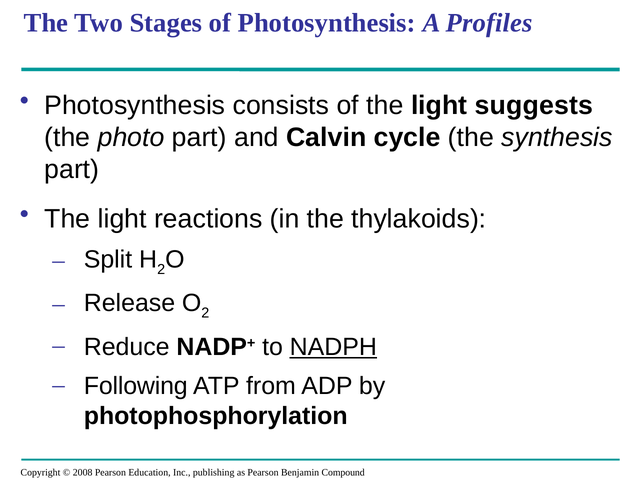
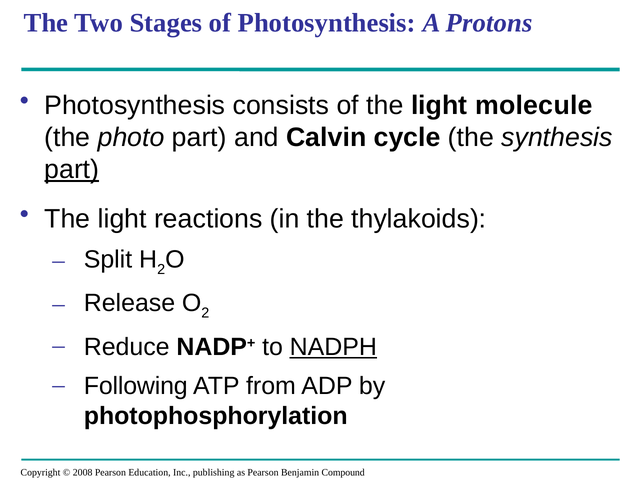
Profiles: Profiles -> Protons (489, 23)
suggests: suggests -> molecule (534, 105)
part underline: none -> present (72, 169)
